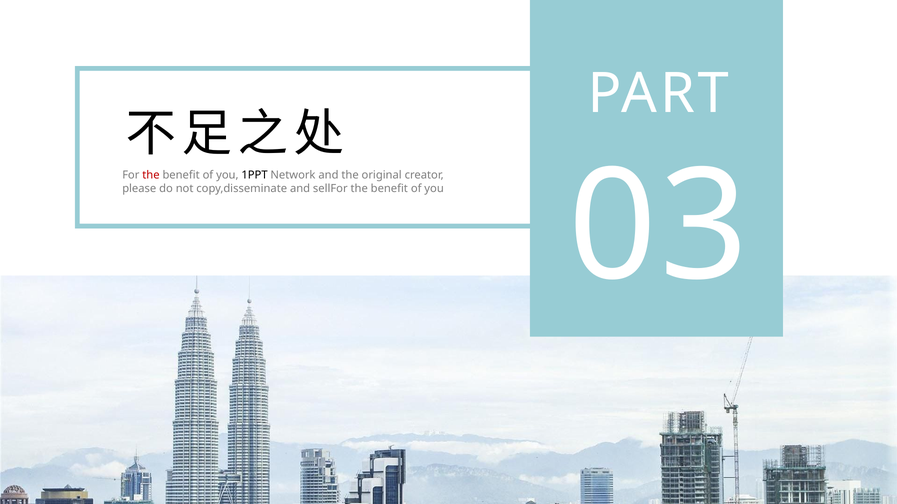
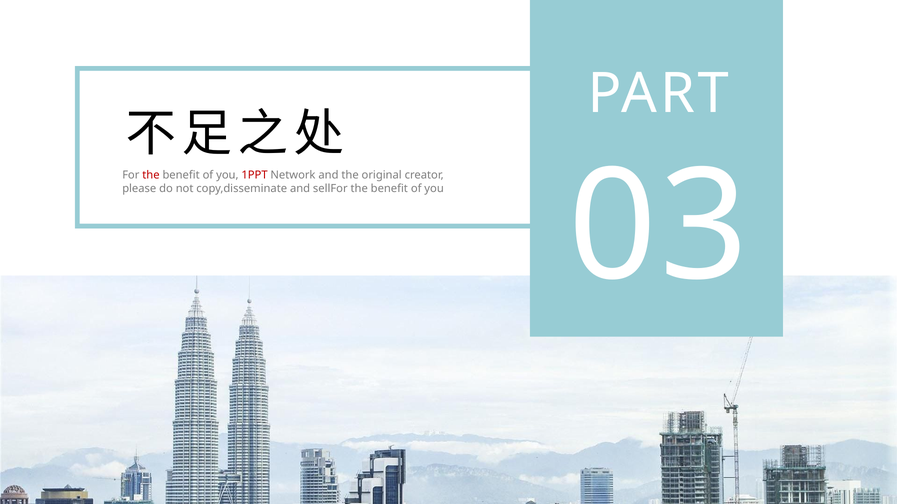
1PPT colour: black -> red (255, 175)
